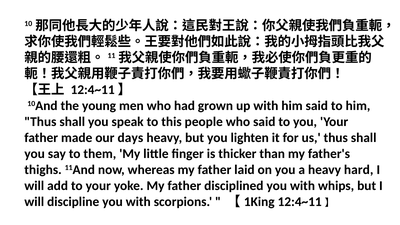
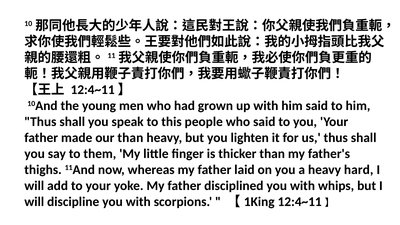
our days: days -> than (130, 138)
